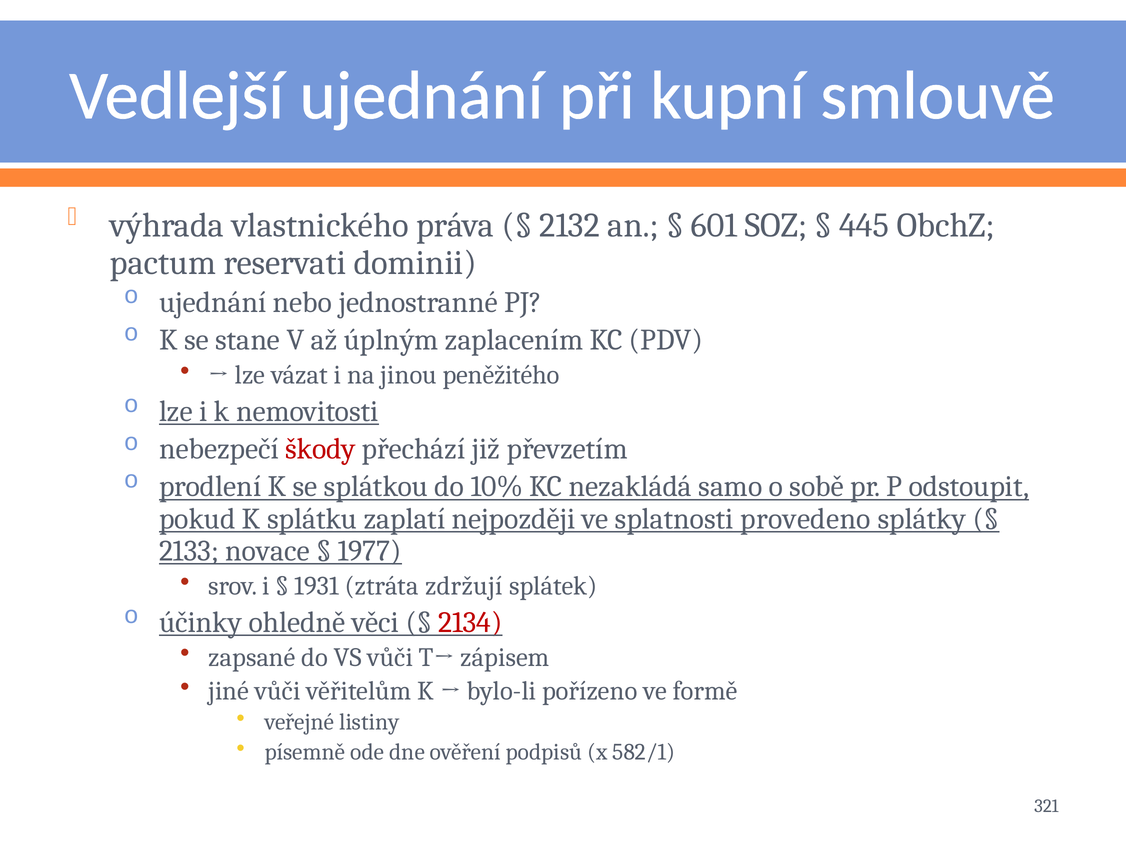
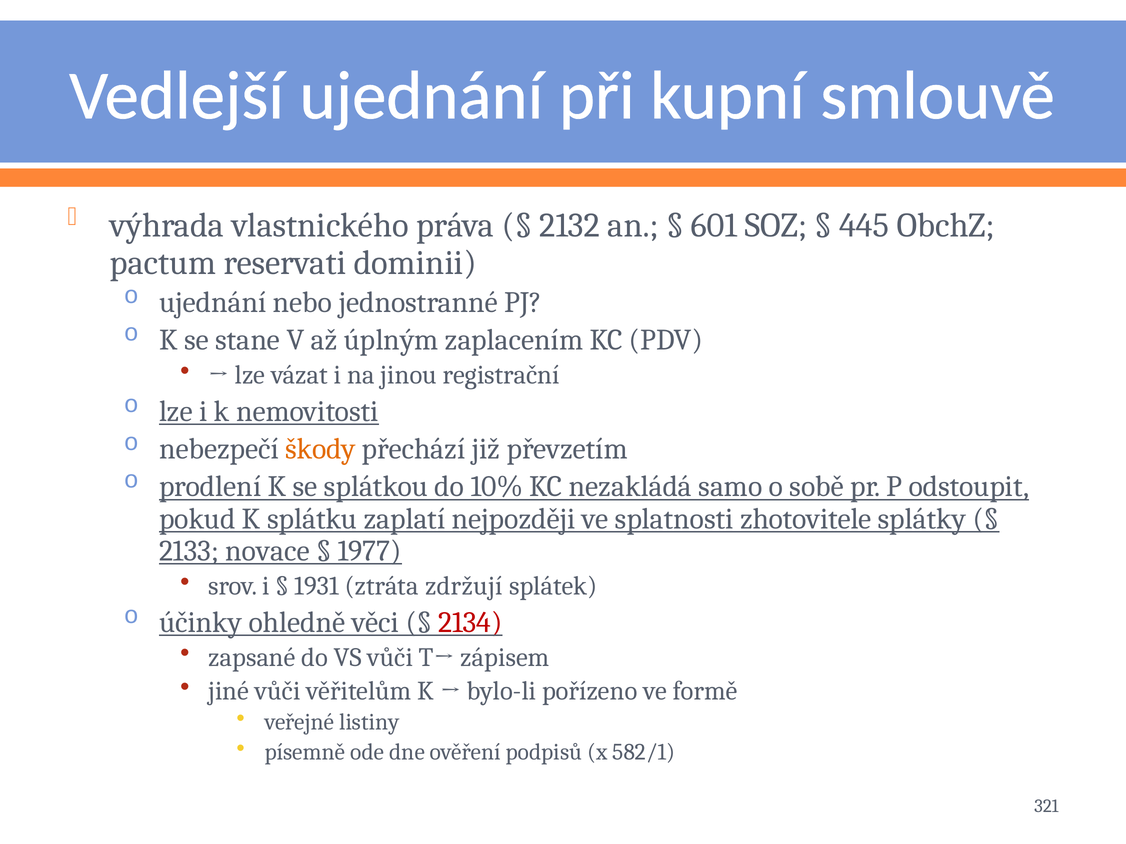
peněžitého: peněžitého -> registrační (501, 375)
škody colour: red -> orange (321, 449)
provedeno: provedeno -> zhotovitele (806, 519)
